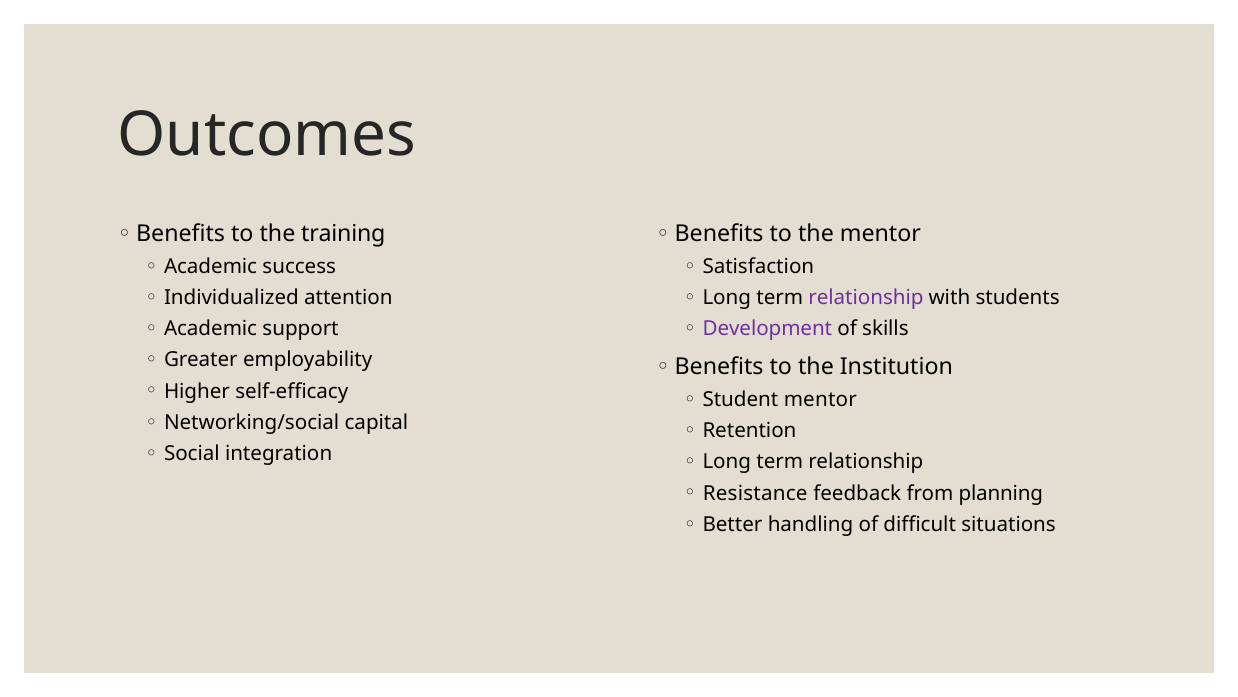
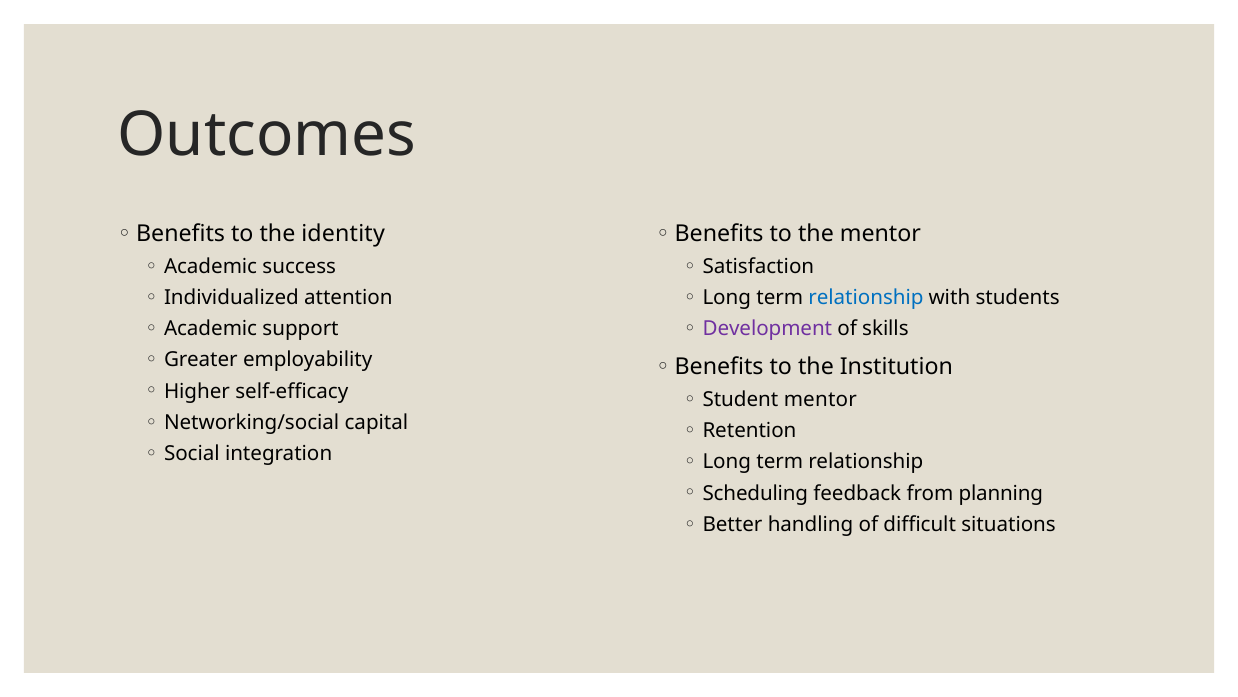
training: training -> identity (343, 234)
relationship colour: purple -> blue (866, 297)
Resistance: Resistance -> Scheduling (755, 493)
